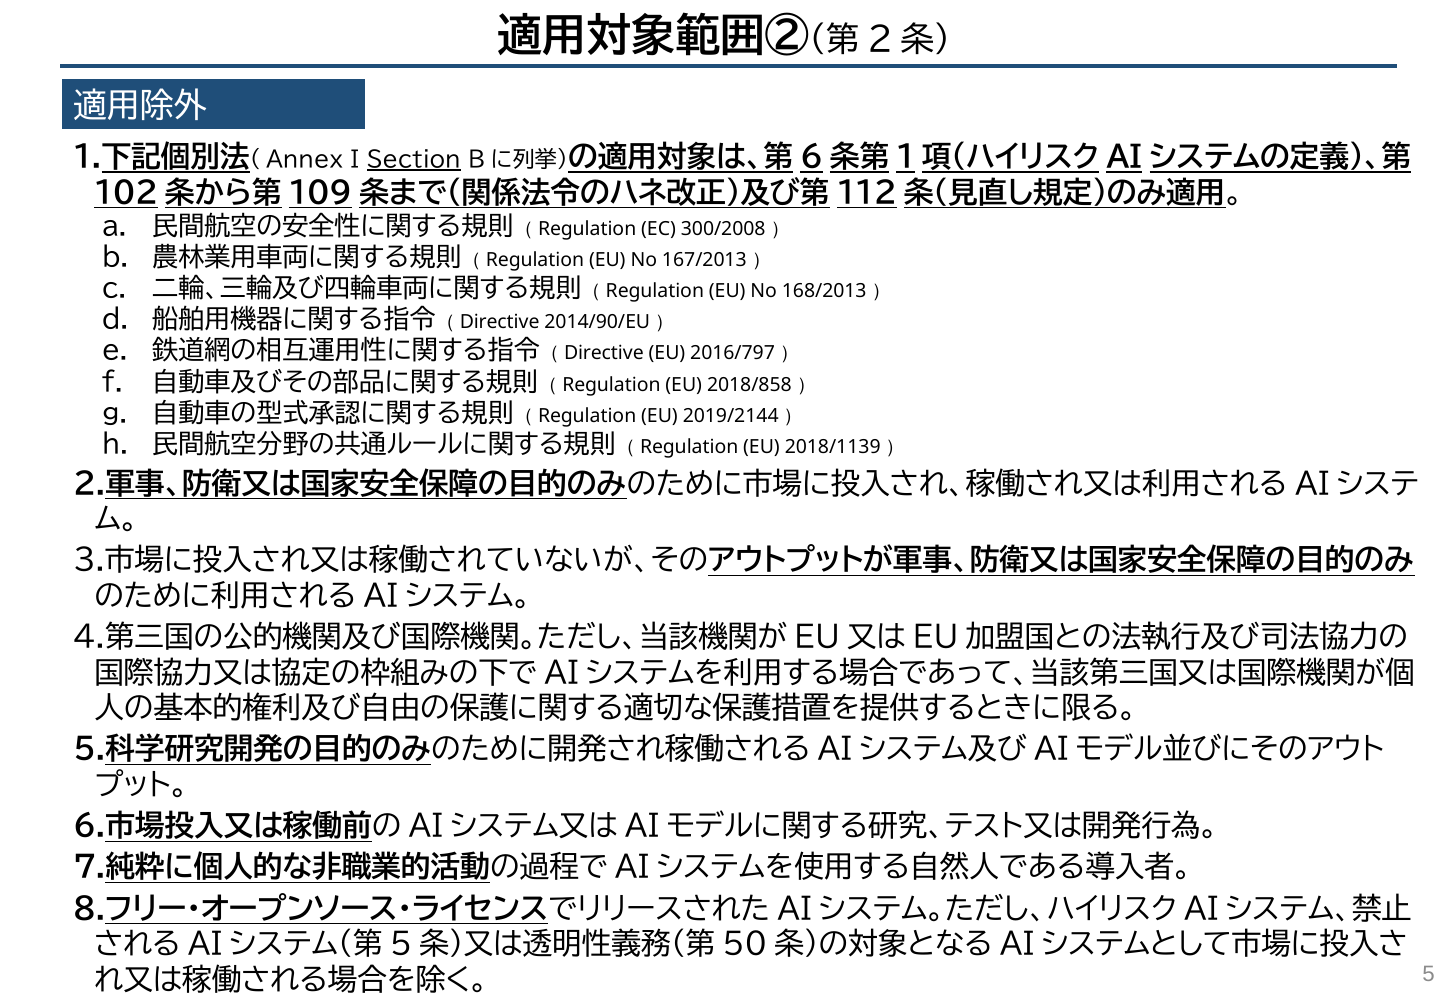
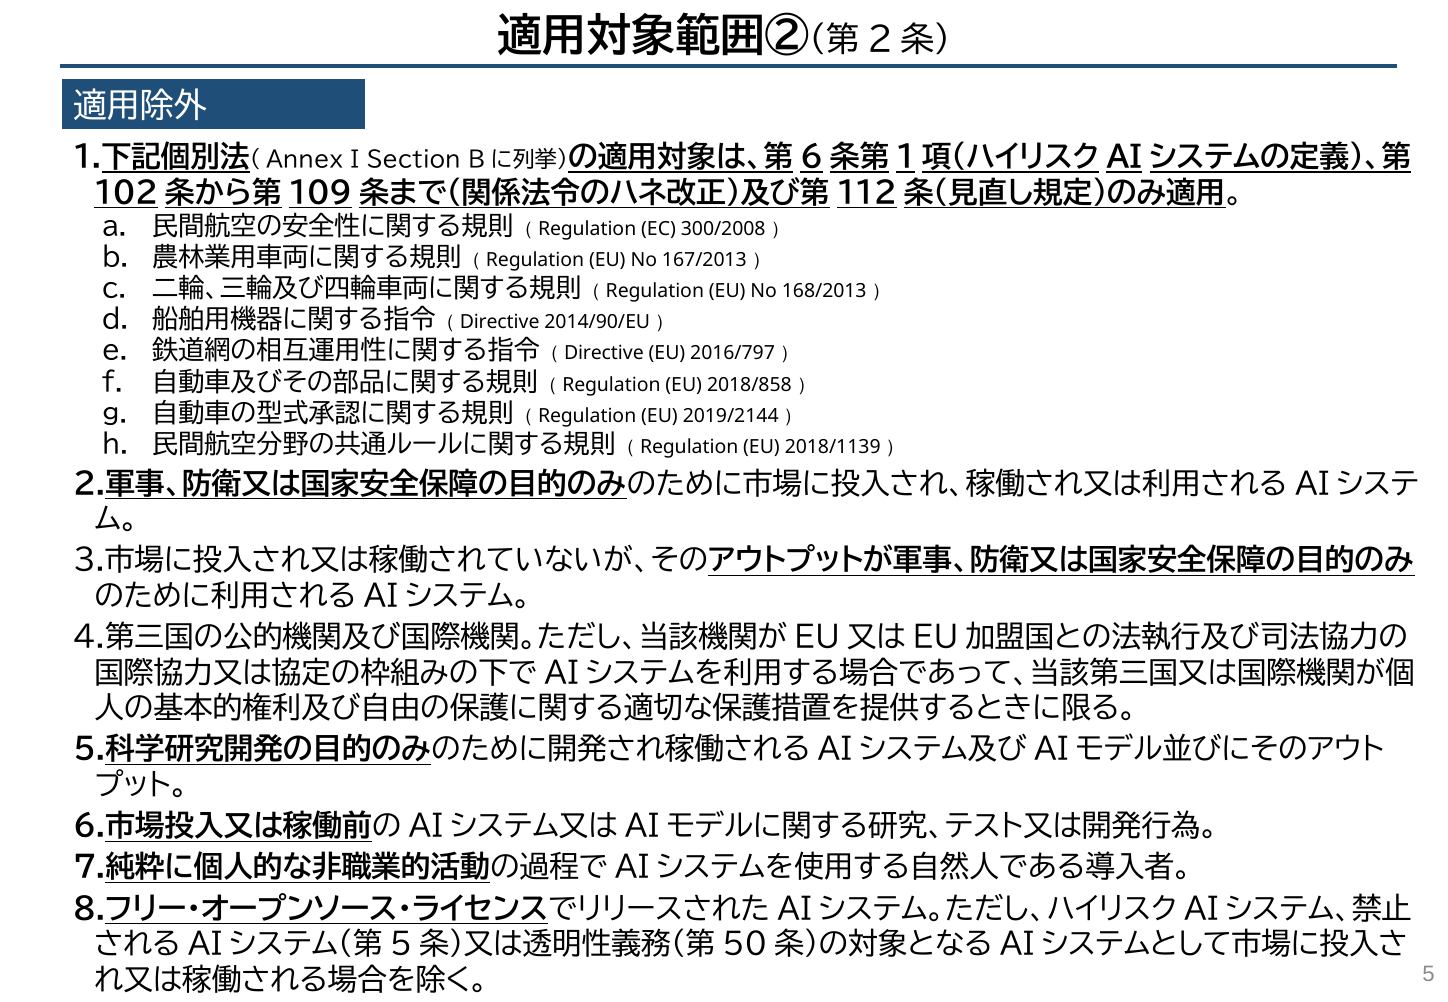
Section underline: present -> none (414, 160)
